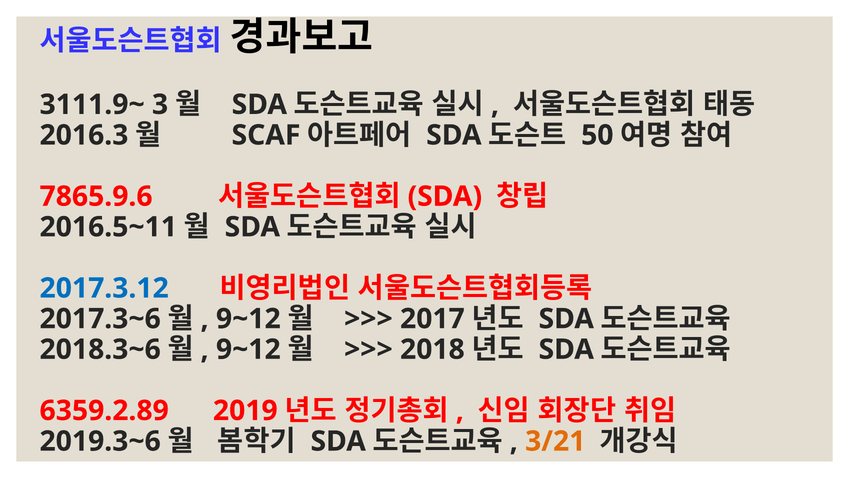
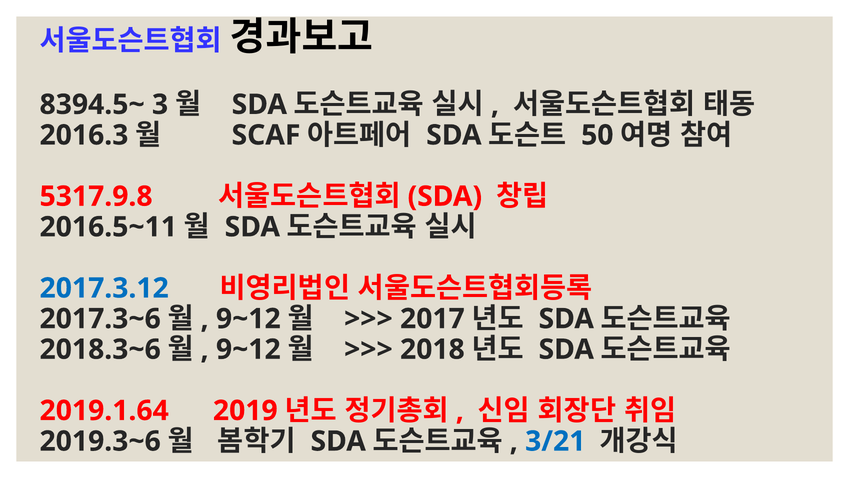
3111.9~: 3111.9~ -> 8394.5~ (92, 104)
7865.9.6: 7865.9.6 -> 5317.9.8 (96, 196)
6359.2.89: 6359.2.89 -> 2019.1.64 (104, 410)
3/21 colour: orange -> blue (555, 441)
